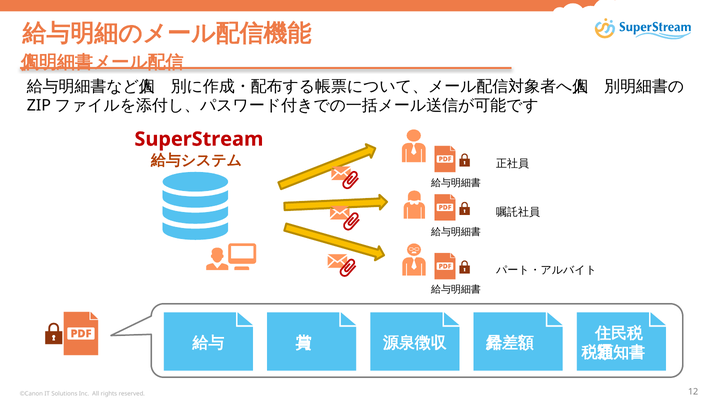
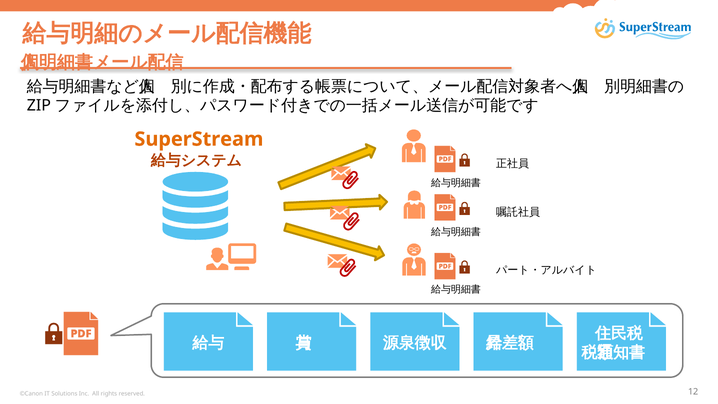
SuperStream colour: red -> orange (199, 139)
